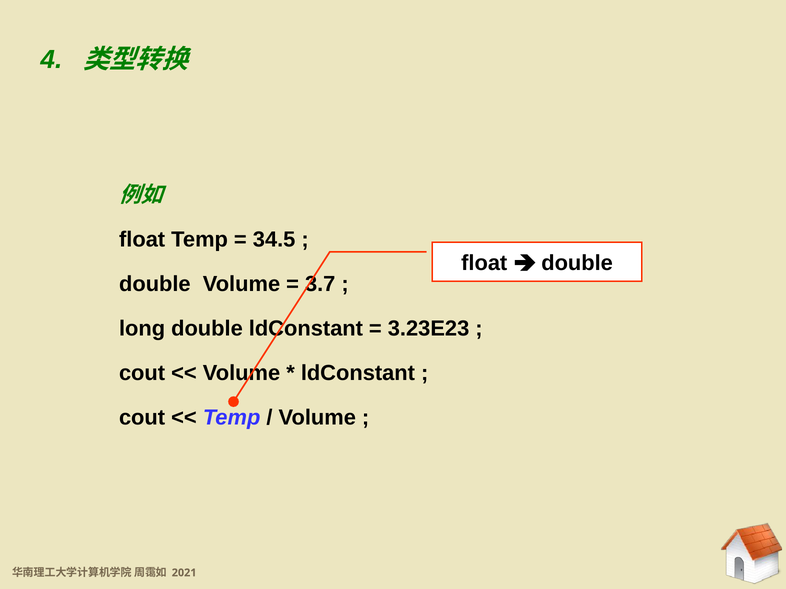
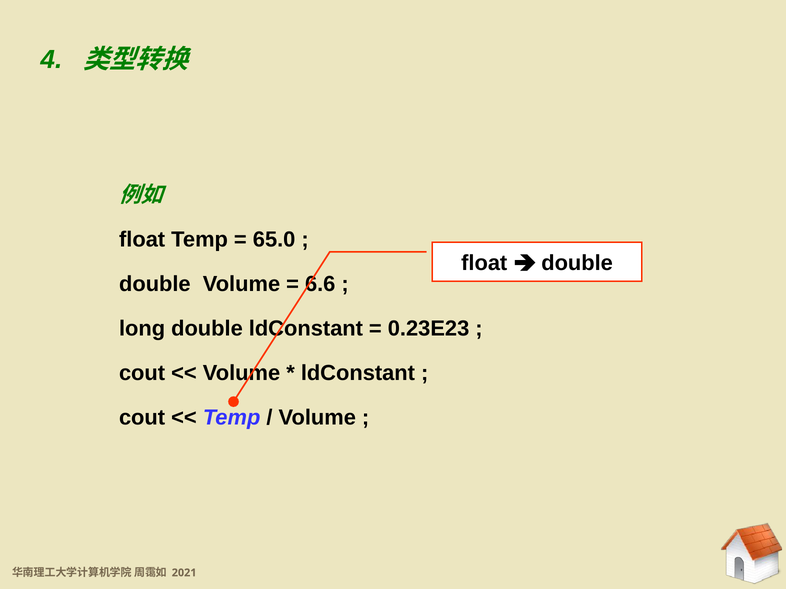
34.5: 34.5 -> 65.0 (274, 240)
3.7: 3.7 -> 6.6 (320, 284)
3.23E23: 3.23E23 -> 0.23E23 (429, 329)
